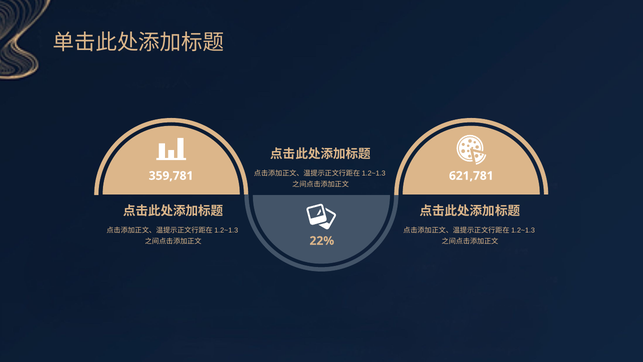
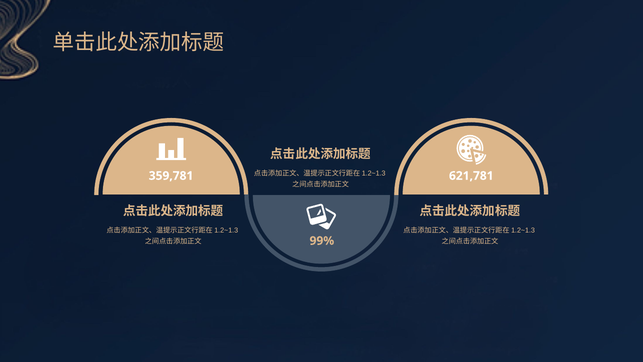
22%: 22% -> 99% (322, 241)
